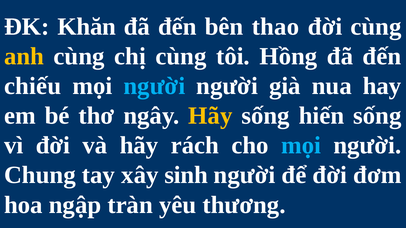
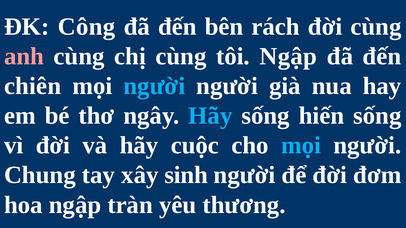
Khăn: Khăn -> Công (86, 27)
thao: thao -> rách (276, 27)
anh colour: yellow -> pink (24, 56)
tôi Hồng: Hồng -> Ngập (288, 56)
chiếu: chiếu -> chiên (33, 86)
Hãy colour: yellow -> light blue (210, 116)
rách: rách -> cuộc (195, 146)
